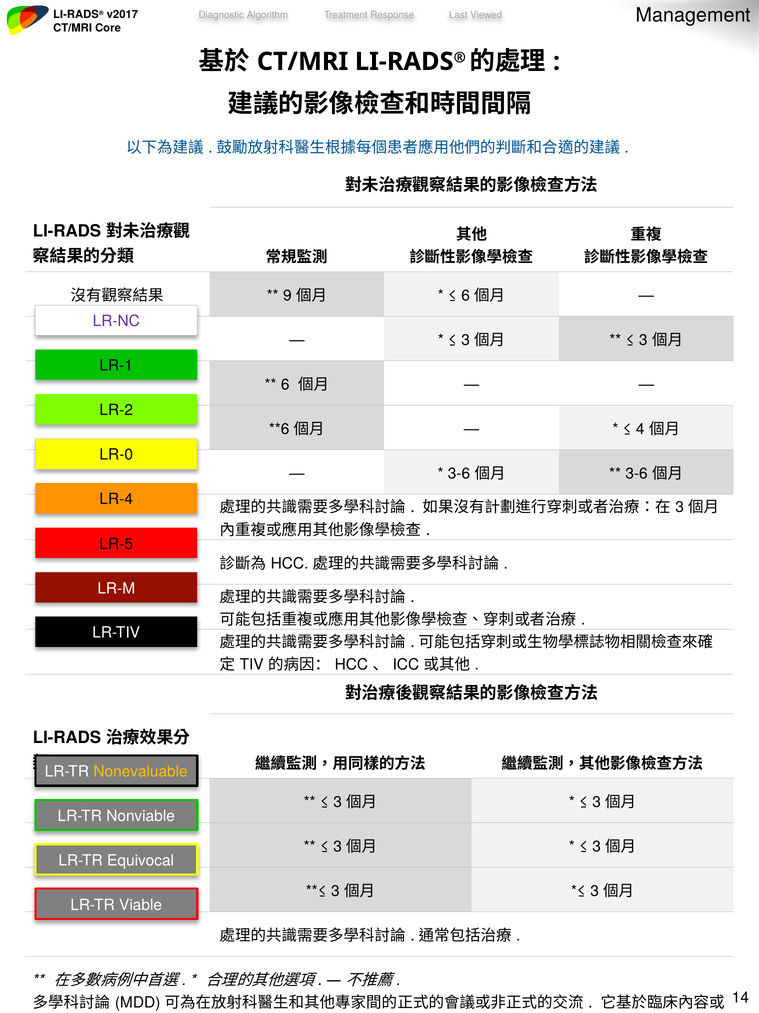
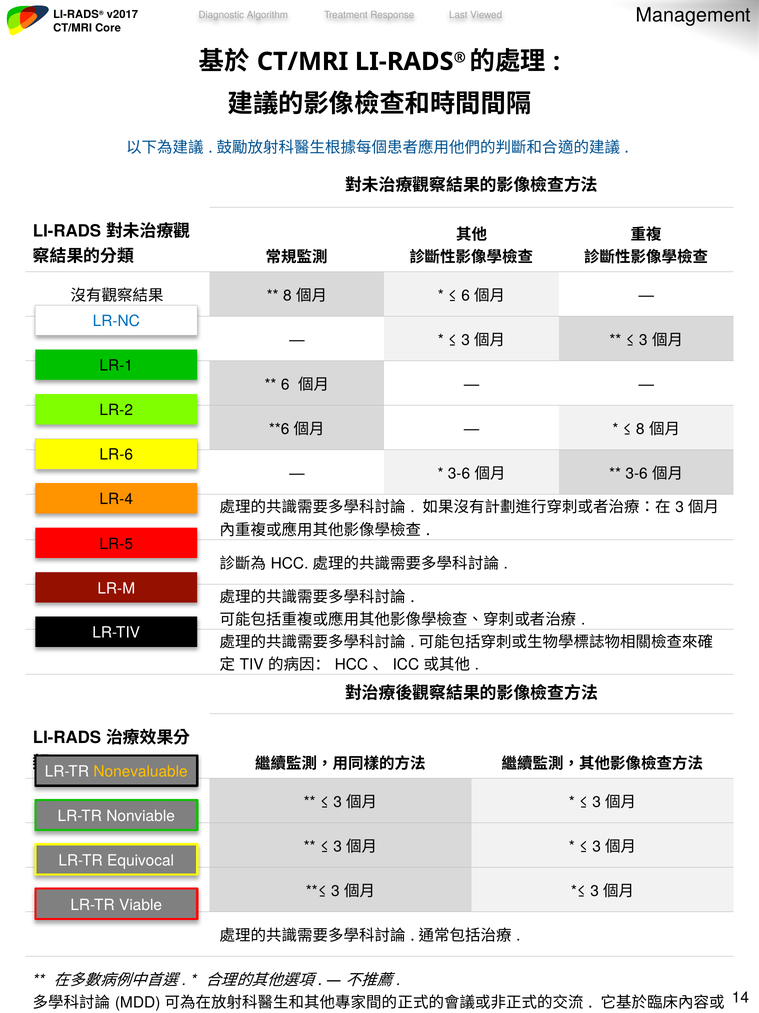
9: 9 -> 8 (287, 295)
LR-NC colour: purple -> blue (116, 321)
4: 4 -> 8 (640, 429)
LR-0: LR-0 -> LR-6 (116, 454)
